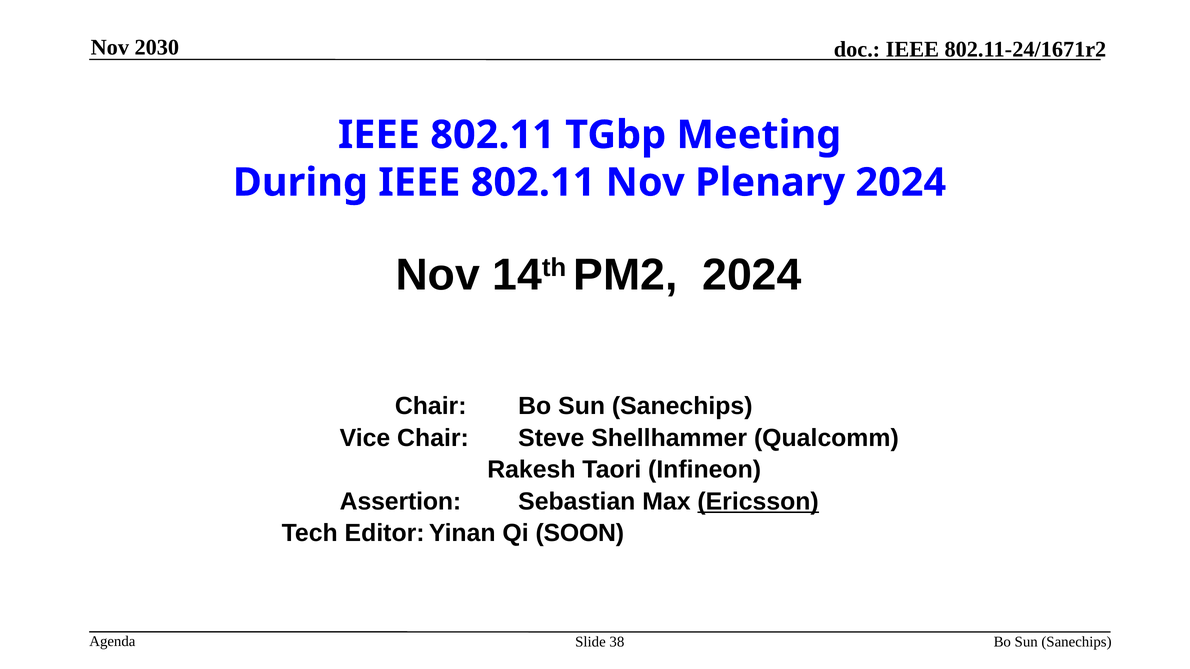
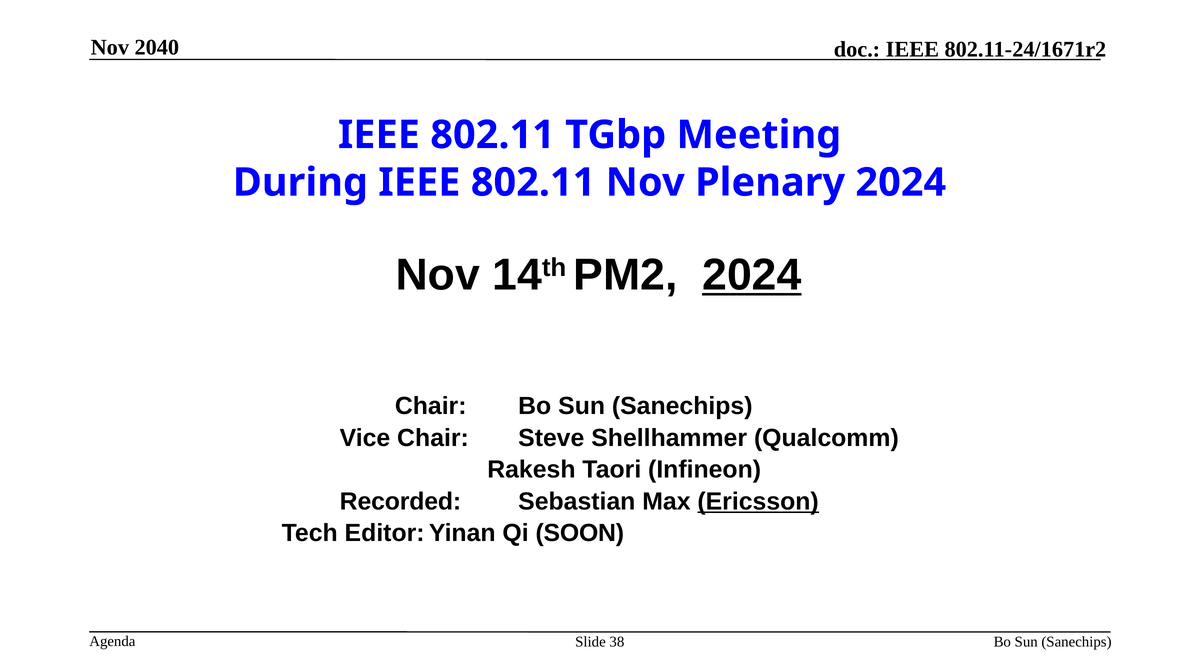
2030: 2030 -> 2040 (157, 47)
2024 underline: none -> present (752, 275)
Assertion: Assertion -> Recorded (400, 502)
